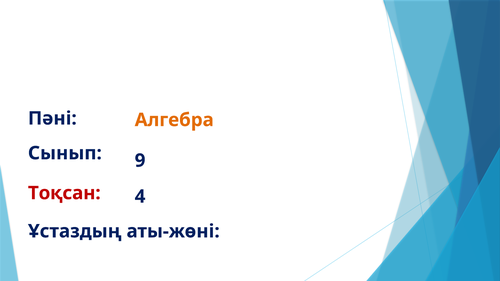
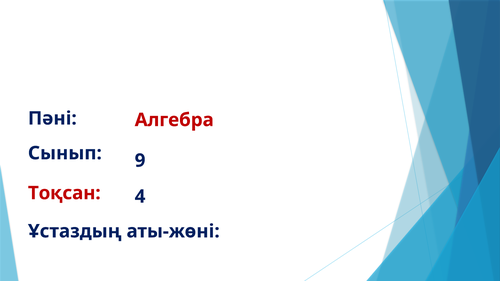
Алгебра colour: orange -> red (174, 120)
